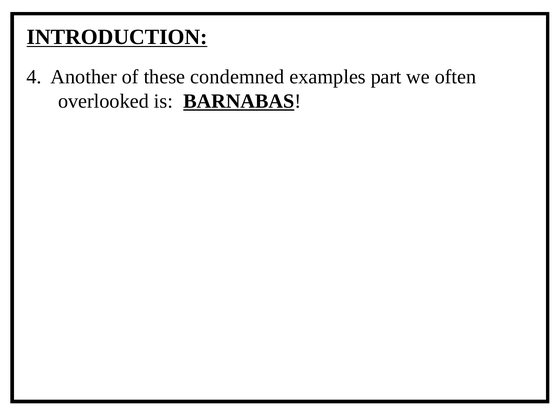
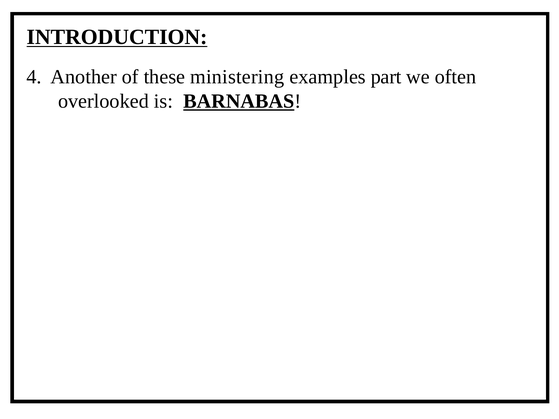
condemned: condemned -> ministering (237, 77)
